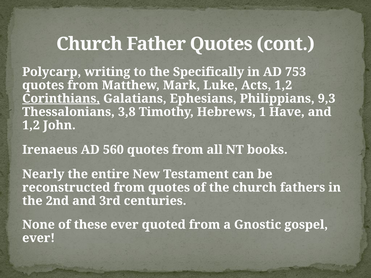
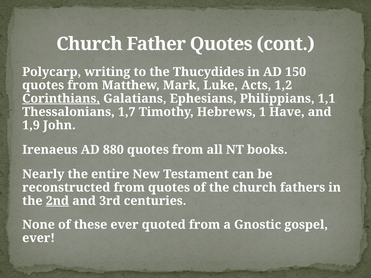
Specifically: Specifically -> Thucydides (209, 72)
753: 753 -> 150 (296, 72)
9,3: 9,3 -> 1,1 (327, 99)
3,8: 3,8 -> 1,7 (127, 112)
1,2: 1,2 -> 1,9 (31, 125)
560: 560 -> 880 (113, 150)
2nd underline: none -> present (57, 201)
